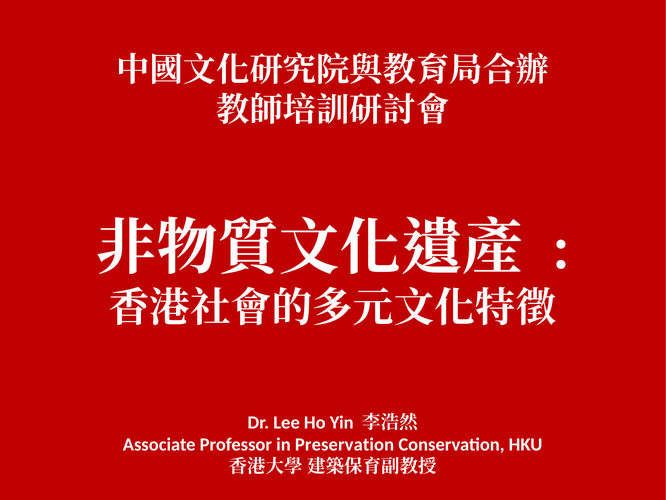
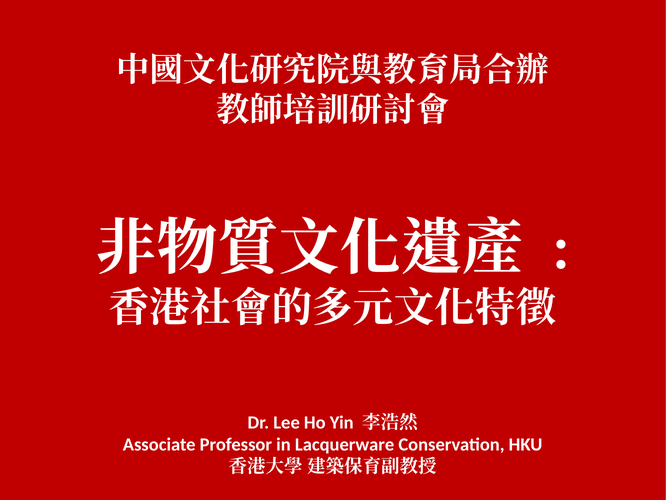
Preservation: Preservation -> Lacquerware (345, 444)
